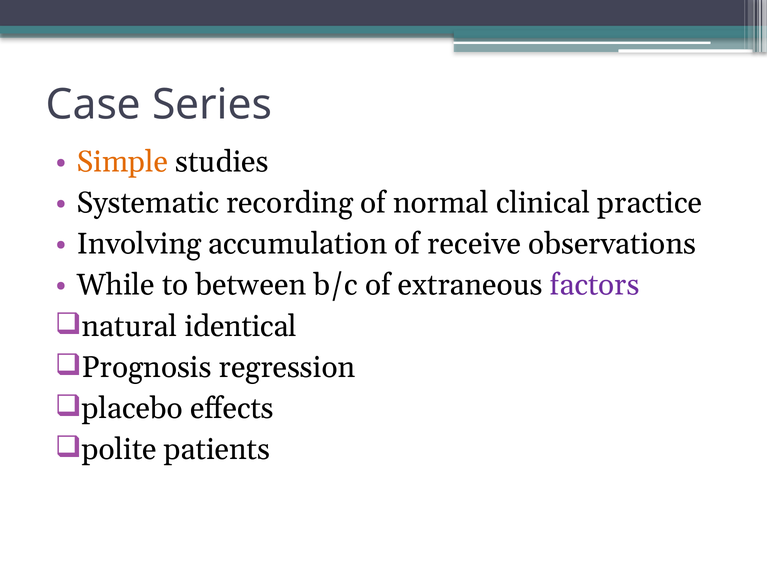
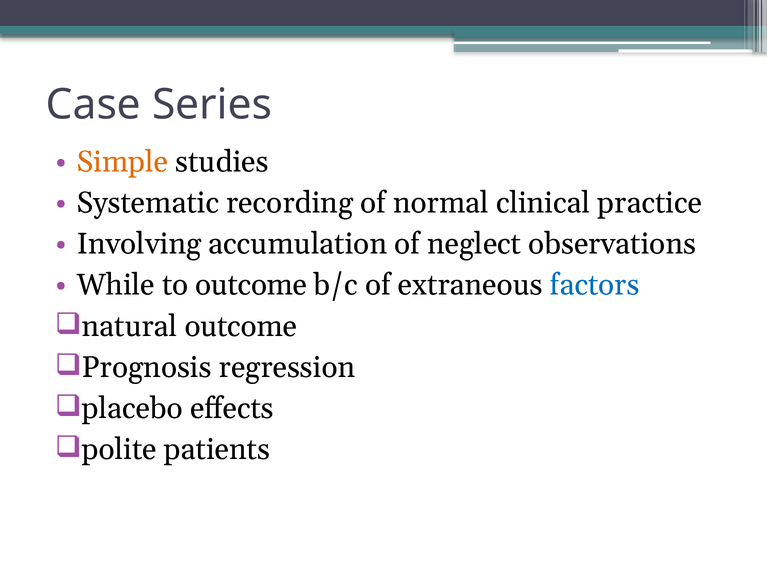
receive: receive -> neglect (474, 244)
to between: between -> outcome (251, 285)
factors colour: purple -> blue (595, 285)
natural identical: identical -> outcome (241, 326)
